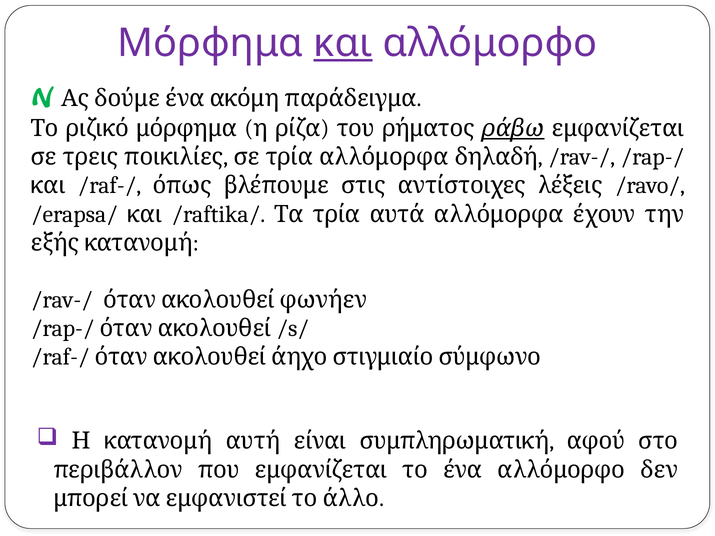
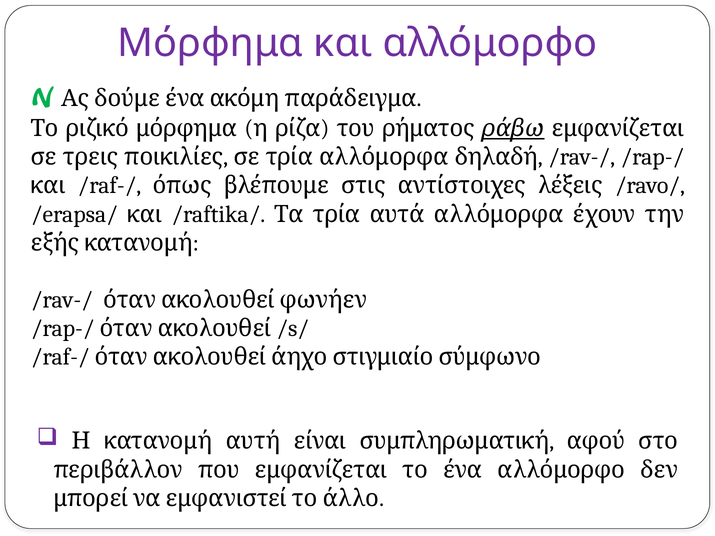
και underline: present -> none (343, 43)
